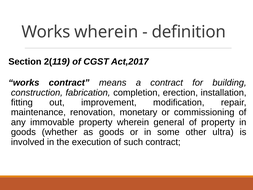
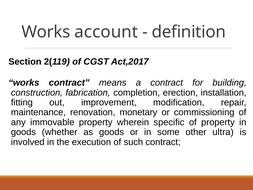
Works wherein: wherein -> account (106, 32)
general: general -> specific (169, 122)
